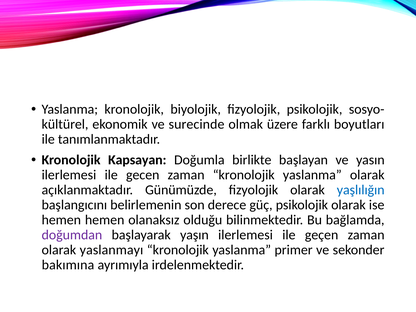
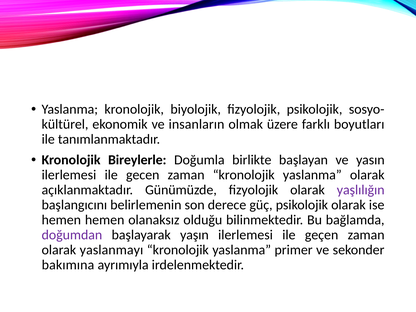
surecinde: surecinde -> insanların (197, 124)
Kapsayan: Kapsayan -> Bireylerle (137, 160)
yaşlılığın colour: blue -> purple (361, 190)
